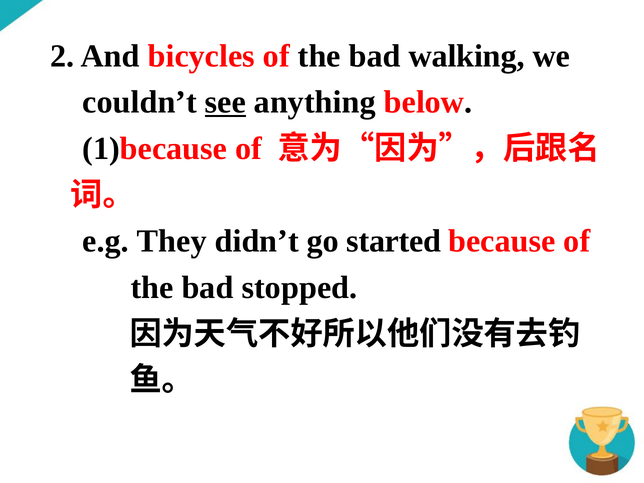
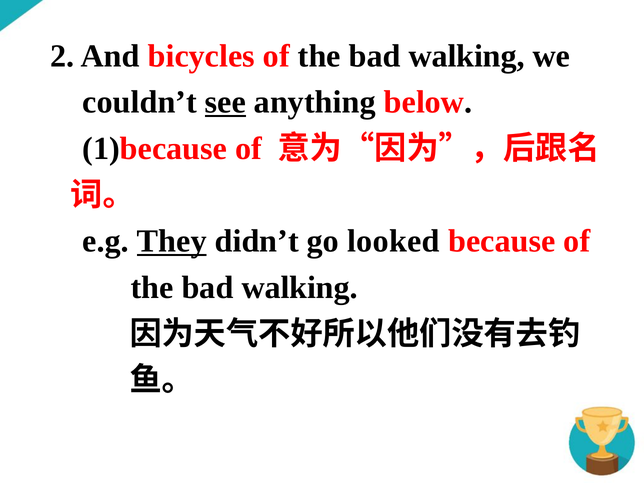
They underline: none -> present (172, 241)
started: started -> looked (393, 241)
stopped: stopped -> walking (300, 288)
